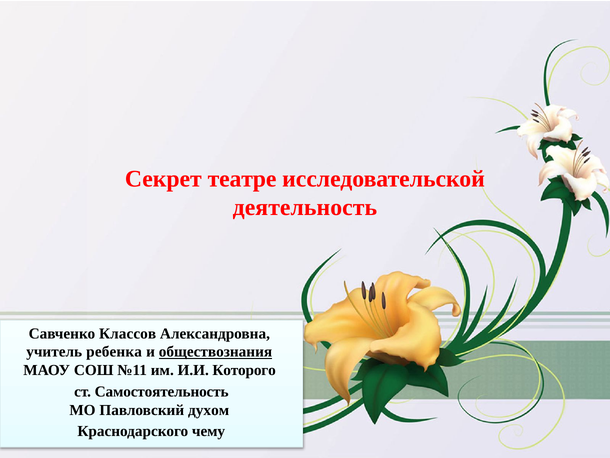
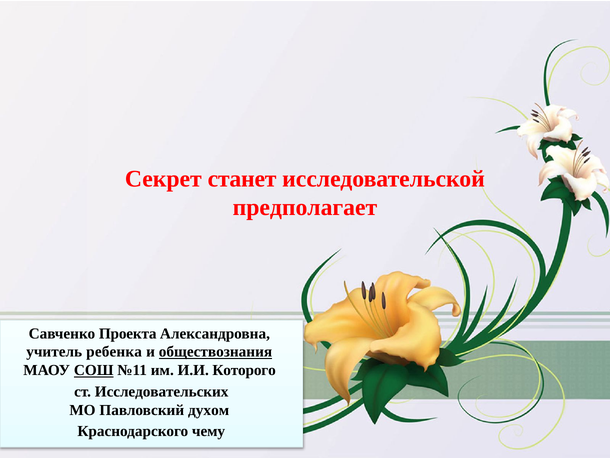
театре: театре -> станет (242, 179)
деятельность: деятельность -> предполагает (305, 207)
Классов: Классов -> Проекта (128, 333)
СОШ underline: none -> present (94, 370)
Самостоятельность: Самостоятельность -> Исследовательских (162, 391)
